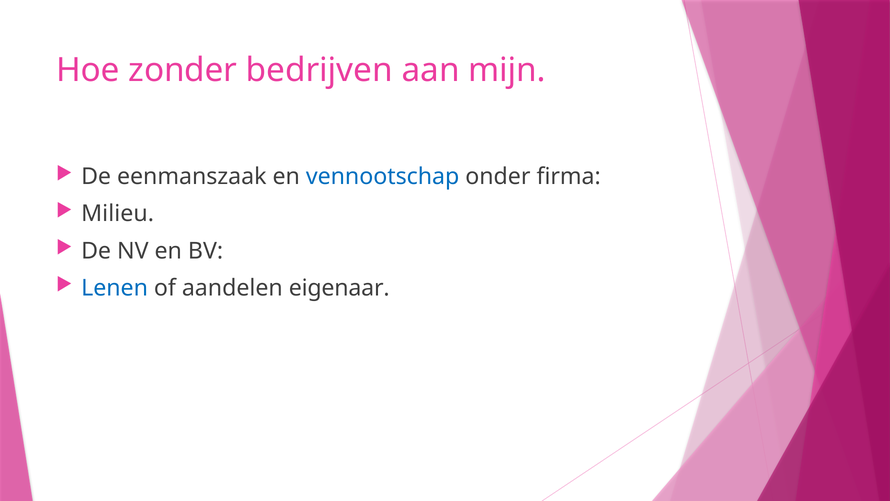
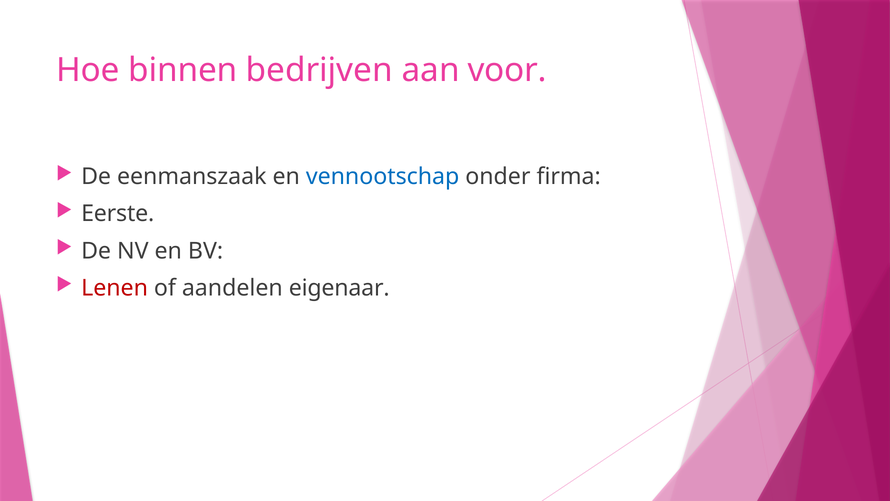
zonder: zonder -> binnen (183, 70)
mijn: mijn -> voor (507, 70)
Milieu: Milieu -> Eerste (118, 214)
Lenen colour: blue -> red (115, 288)
